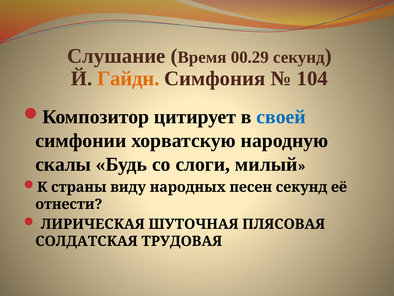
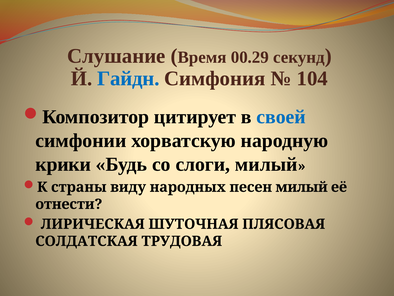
Гайдн colour: orange -> blue (128, 78)
скалы: скалы -> крики (63, 164)
песен секунд: секунд -> милый (302, 187)
